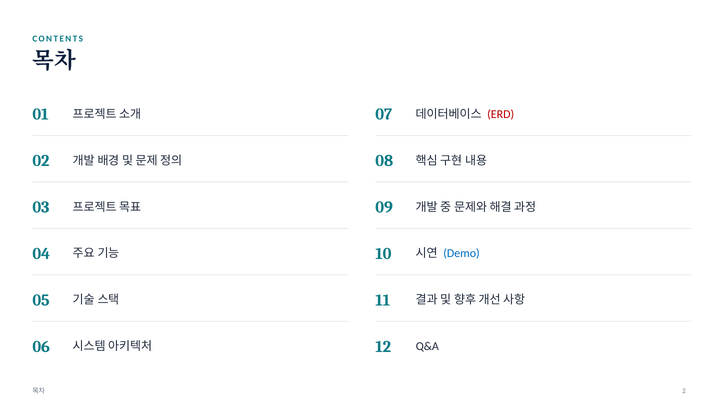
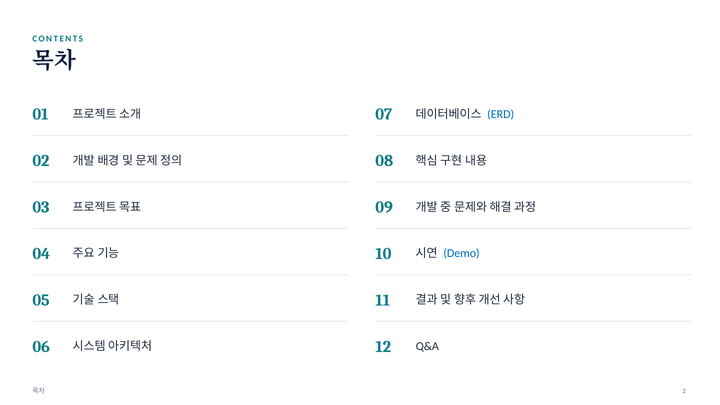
ERD colour: red -> blue (501, 114)
